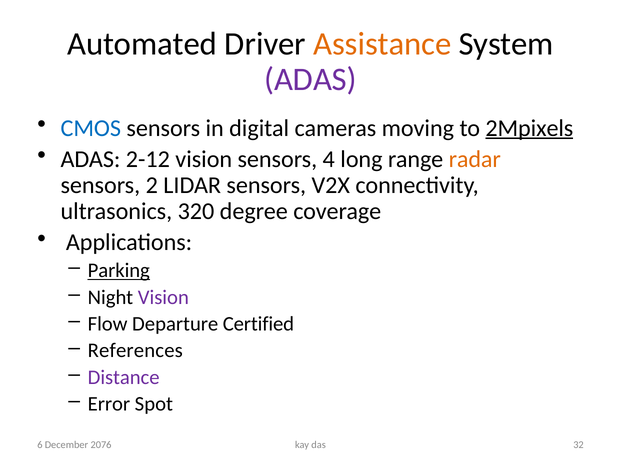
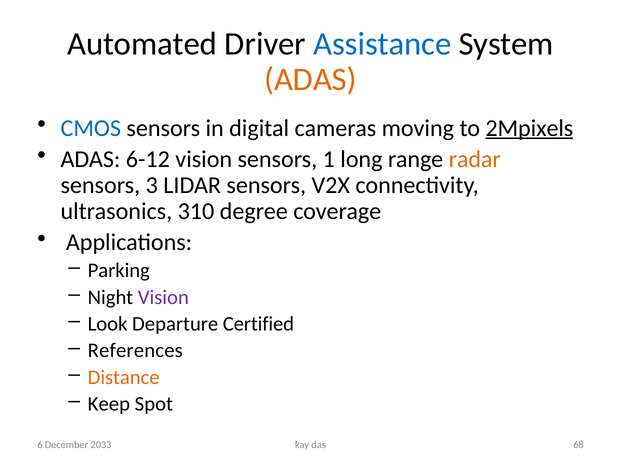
Assistance colour: orange -> blue (382, 44)
ADAS colour: purple -> orange (310, 79)
2-12: 2-12 -> 6-12 (148, 159)
4: 4 -> 1 (329, 159)
2: 2 -> 3 (152, 185)
320: 320 -> 310 (196, 211)
Parking underline: present -> none (119, 270)
Flow: Flow -> Look (108, 324)
Distance colour: purple -> orange (124, 377)
Error: Error -> Keep (109, 404)
32: 32 -> 68 (578, 445)
2076: 2076 -> 2033 (101, 445)
